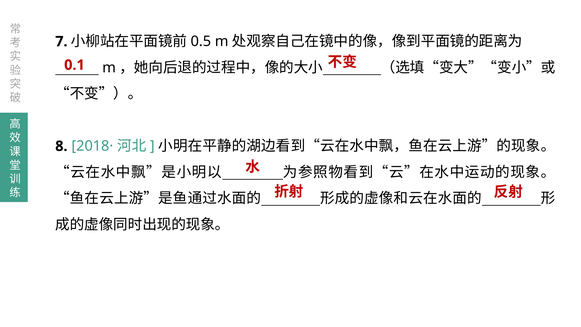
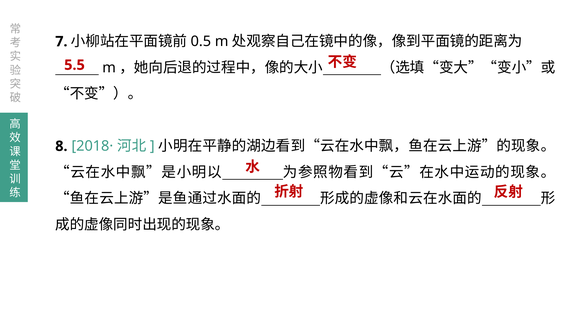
0.1: 0.1 -> 5.5 (74, 65)
